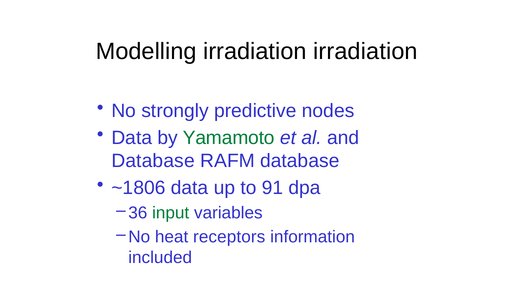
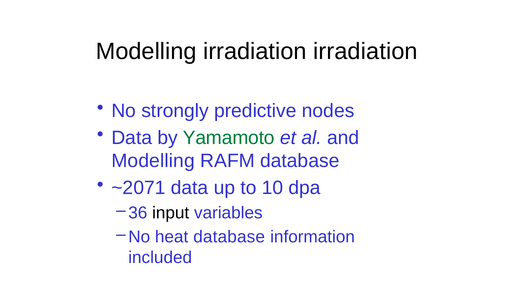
Database: Database -> Modelling (153, 161)
~1806: ~1806 -> ~2071 (138, 188)
91: 91 -> 10 (273, 188)
input colour: green -> black (171, 213)
heat receptors: receptors -> database (229, 237)
